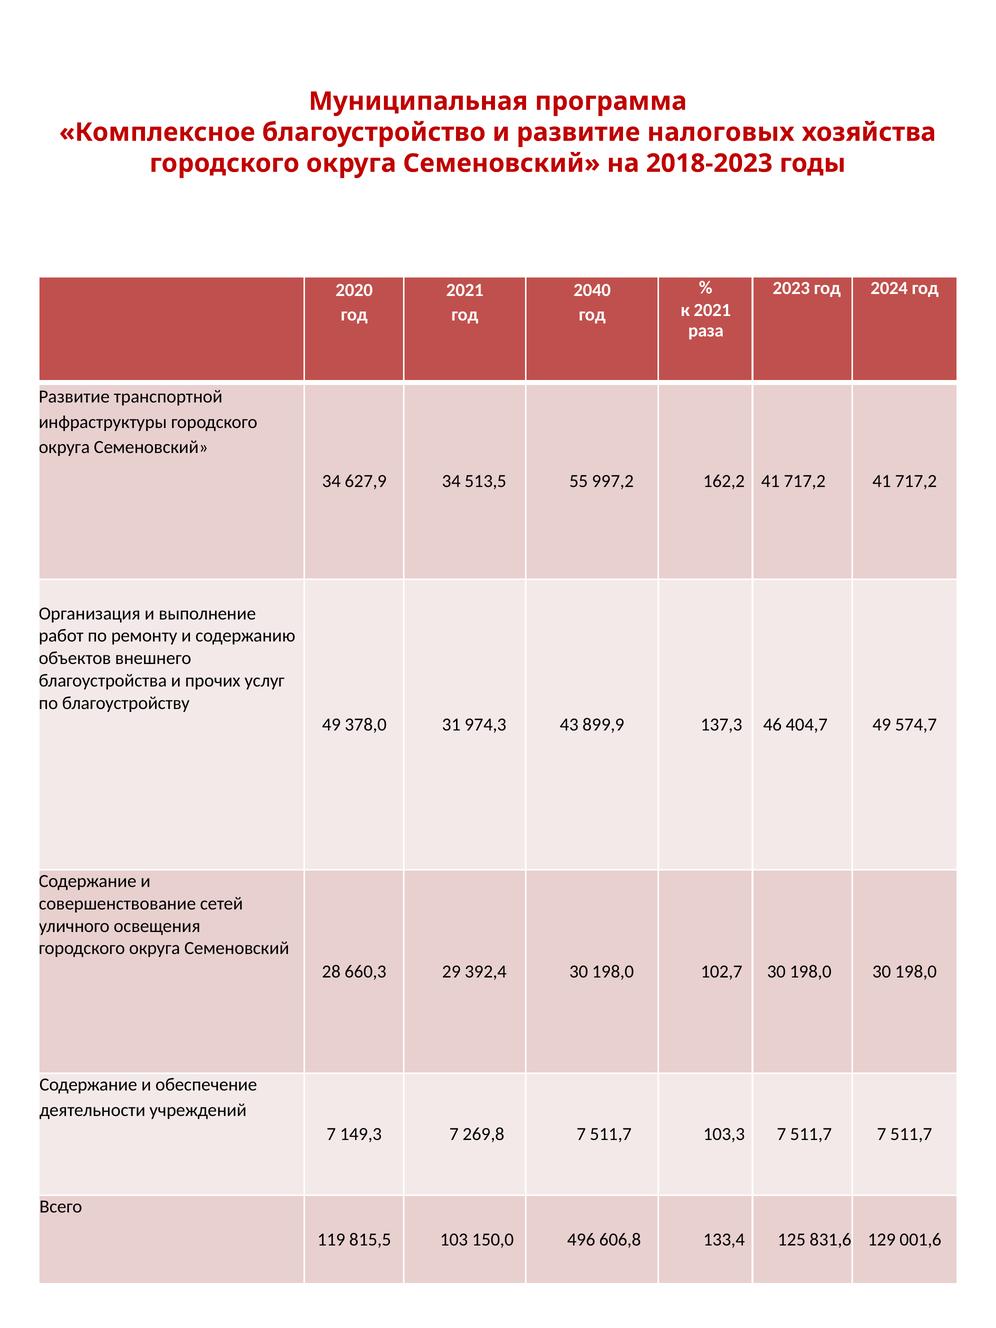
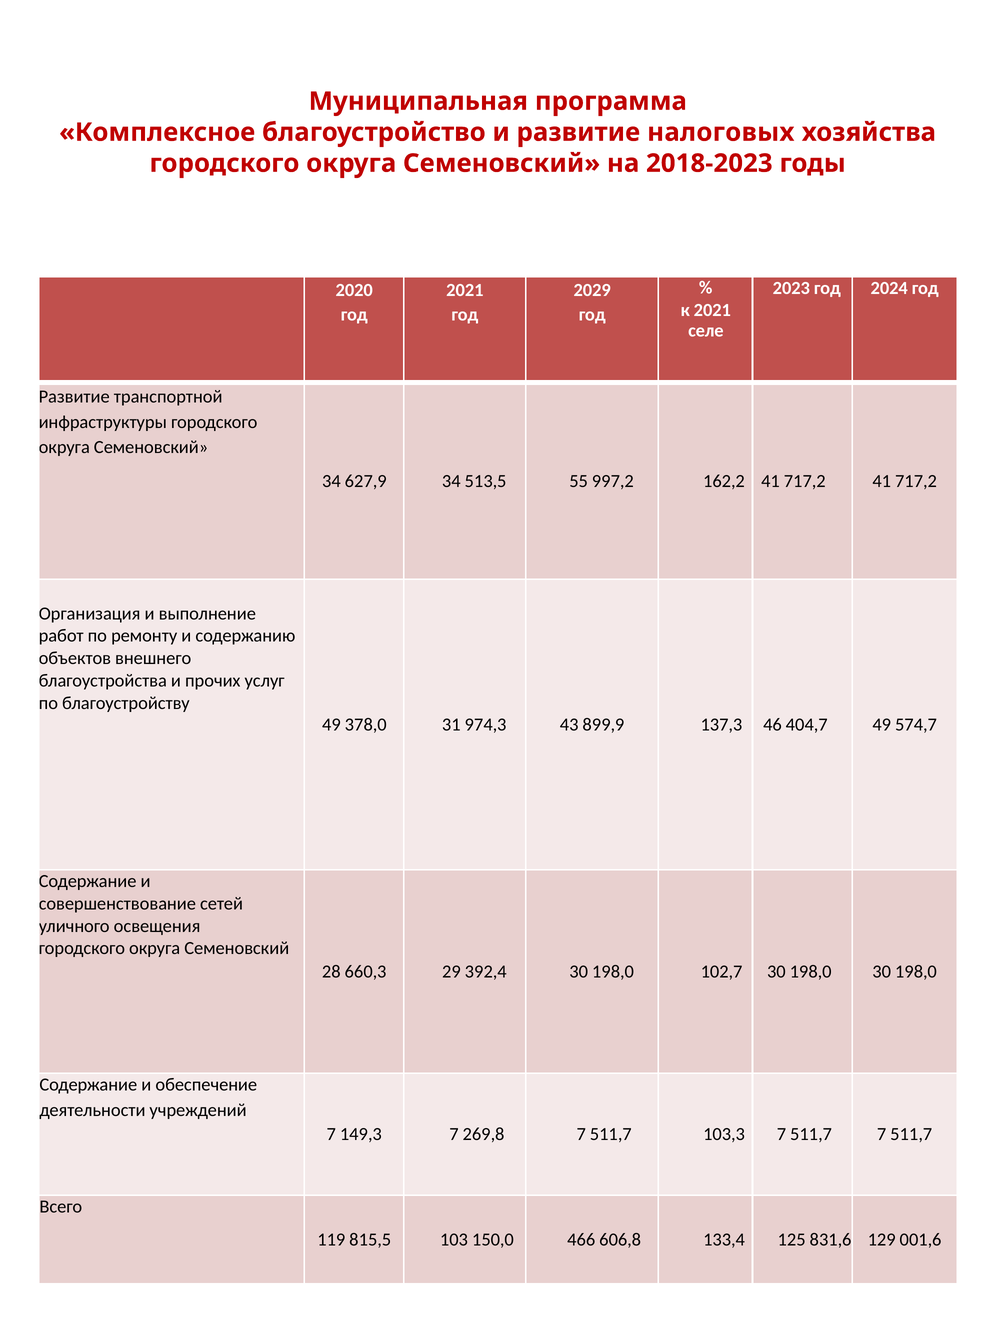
2040: 2040 -> 2029 (592, 290)
раза: раза -> селе (706, 331)
496: 496 -> 466 (581, 1240)
